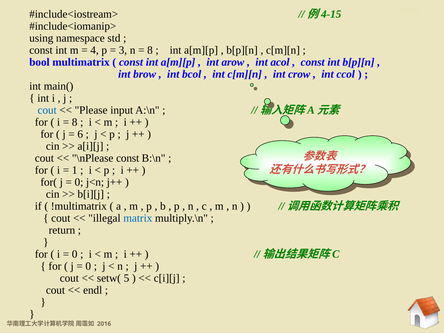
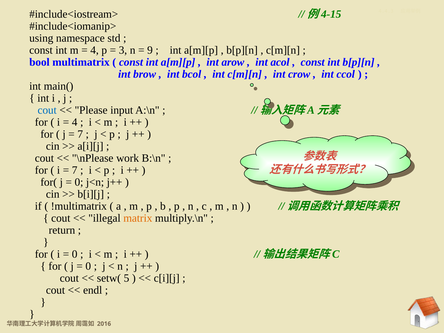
8: 8 -> 9 (150, 50)
8: 8 -> 4 (75, 122)
6: 6 -> 7 (80, 134)
\nPlease const: const -> work (128, 158)
1: 1 -> 7 (75, 170)
matrix colour: blue -> orange (138, 218)
